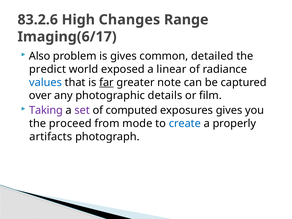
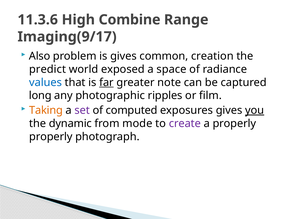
83.2.6: 83.2.6 -> 11.3.6 (38, 20)
Changes: Changes -> Combine (130, 20)
Imaging(6/17: Imaging(6/17 -> Imaging(9/17 (67, 37)
detailed: detailed -> creation (212, 56)
linear: linear -> space (171, 69)
over: over -> long (40, 96)
details: details -> ripples (165, 96)
Taking colour: purple -> orange (46, 110)
you underline: none -> present (255, 110)
proceed: proceed -> dynamic (70, 123)
create colour: blue -> purple (185, 123)
artifacts: artifacts -> properly (51, 137)
